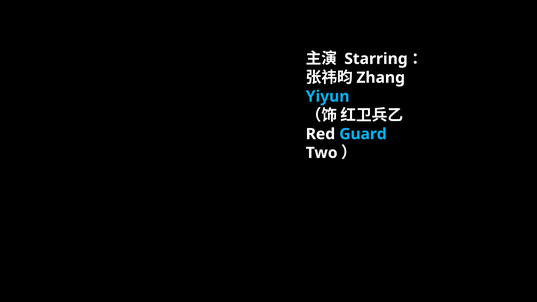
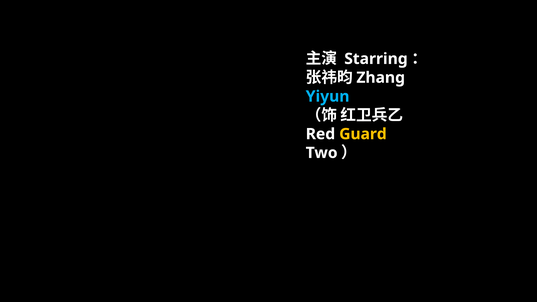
Guard colour: light blue -> yellow (363, 134)
